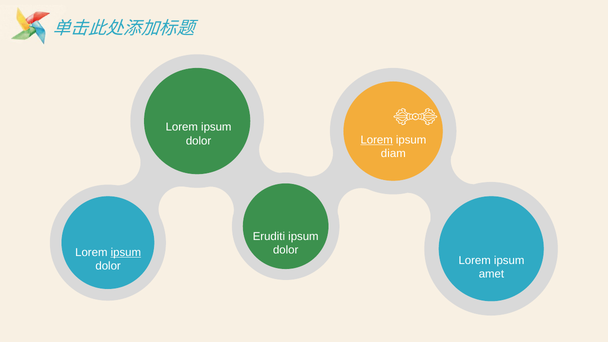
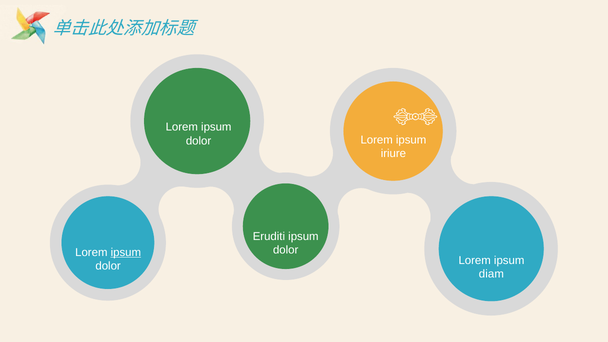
Lorem underline: present -> none (377, 140)
diam: diam -> iriure (393, 154)
amet: amet -> diam (491, 274)
